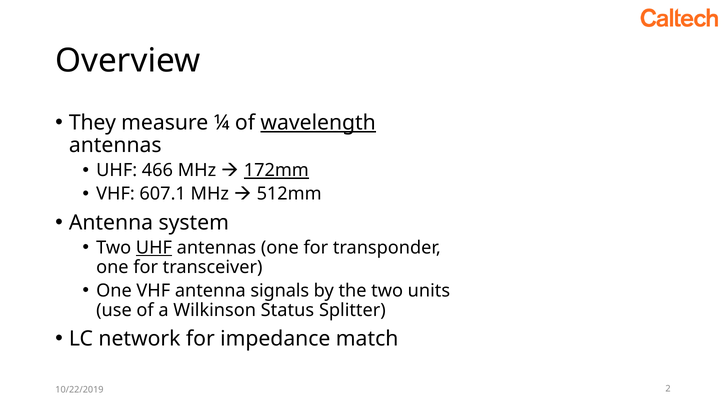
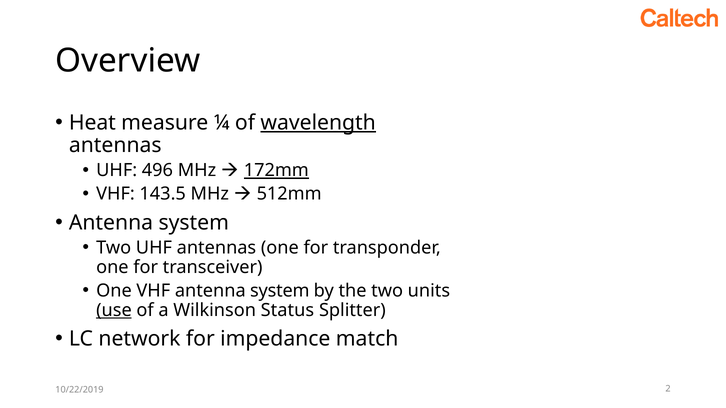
They: They -> Heat (92, 123)
466: 466 -> 496 (157, 171)
607.1: 607.1 -> 143.5 (163, 194)
UHF underline: present -> none (154, 248)
VHF antenna signals: signals -> system (280, 291)
use underline: none -> present (114, 310)
